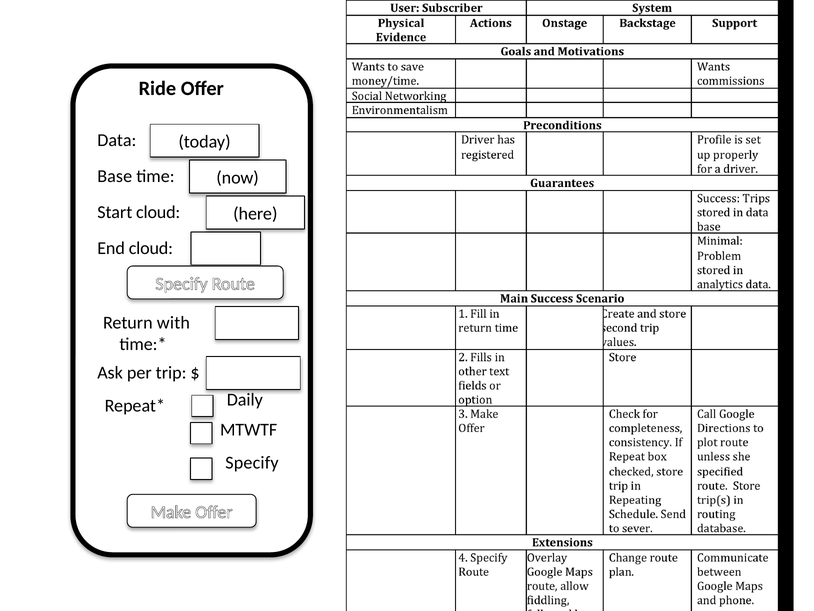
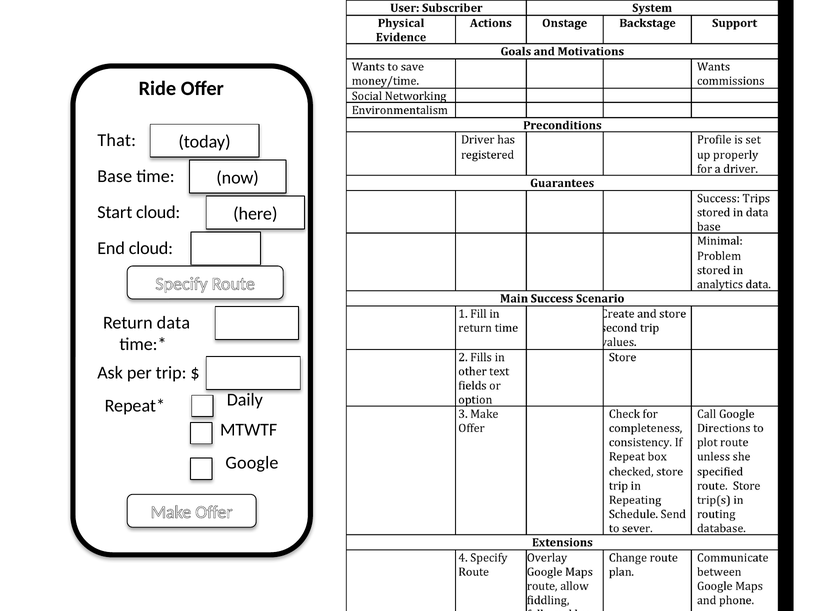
Data: Data -> That (117, 140)
with: with -> data (173, 322)
Specify: Specify -> Google (252, 462)
